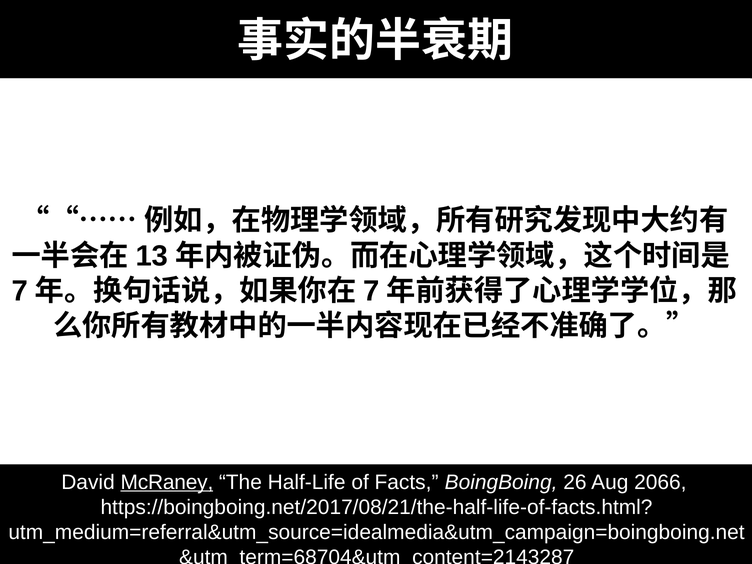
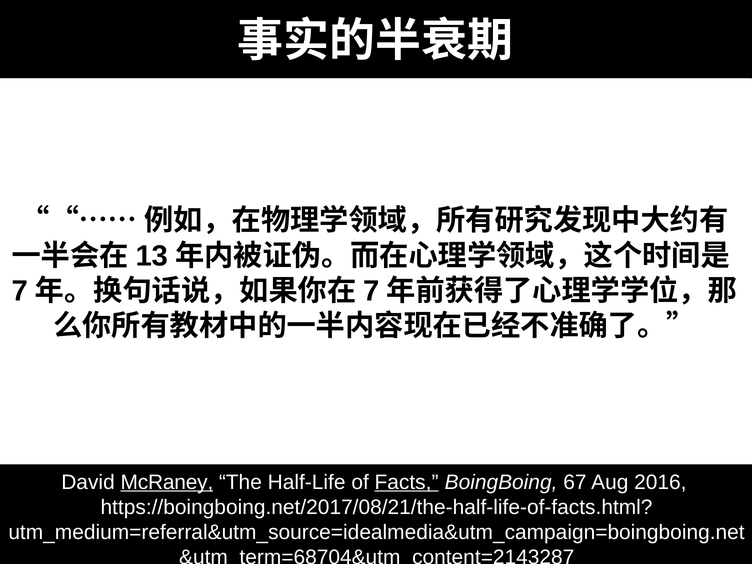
Facts underline: none -> present (407, 482)
26: 26 -> 67 (575, 482)
2066: 2066 -> 2016 (660, 482)
